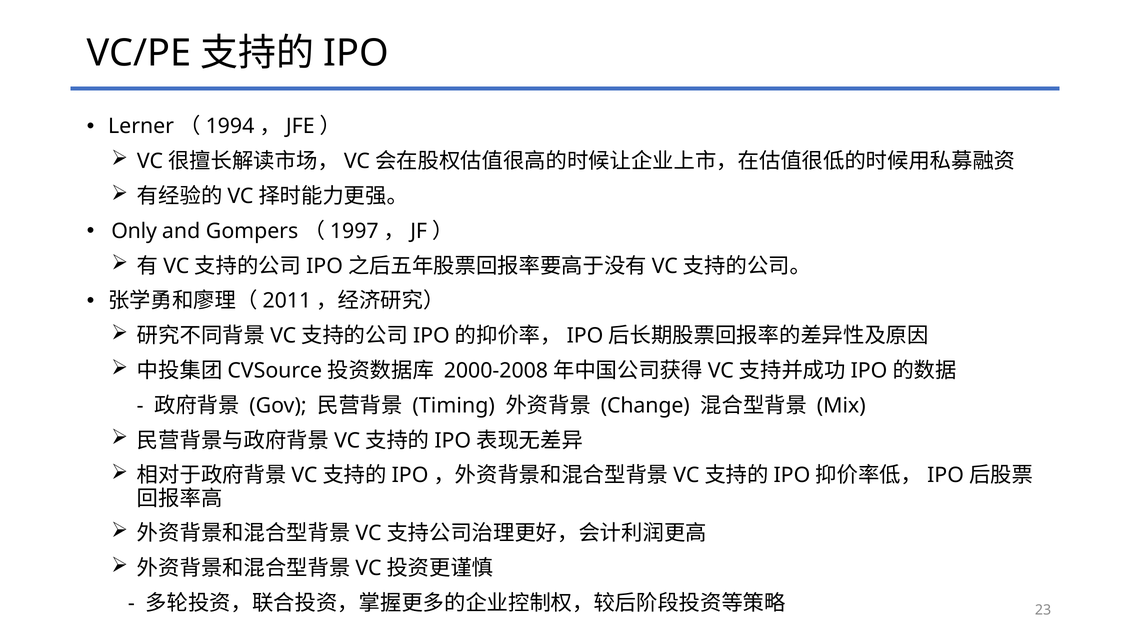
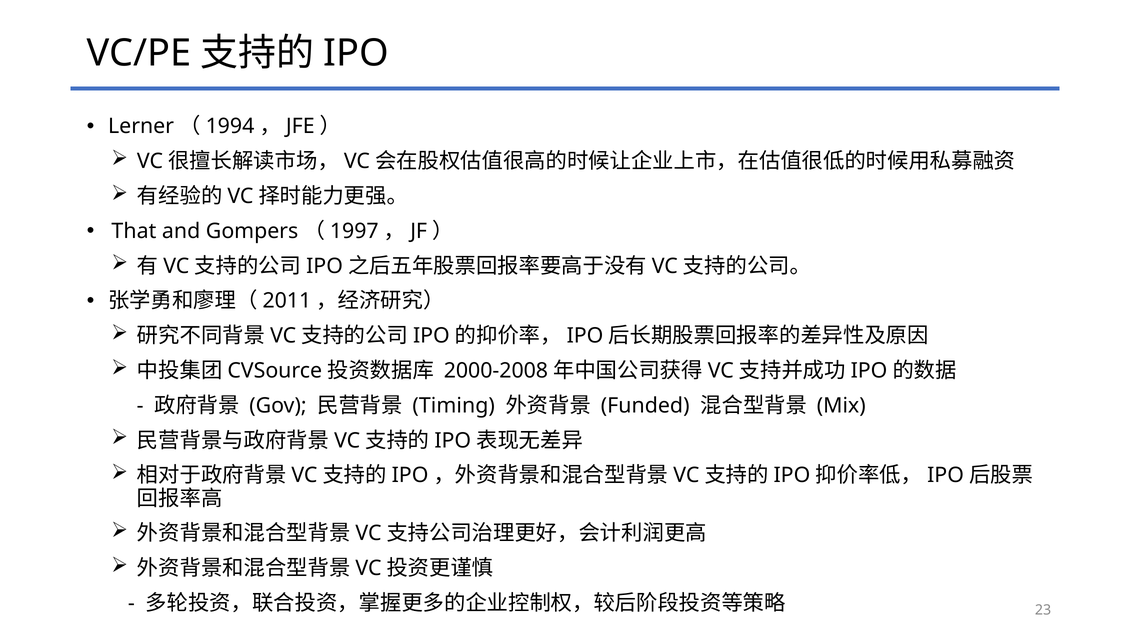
Only: Only -> That (134, 231)
Change: Change -> Funded (645, 406)
